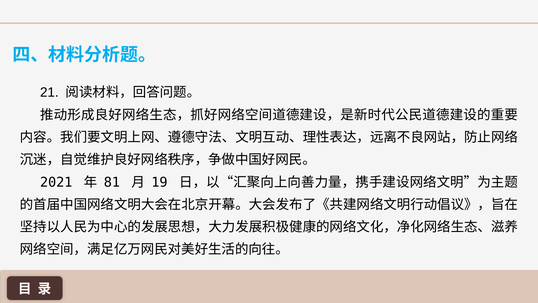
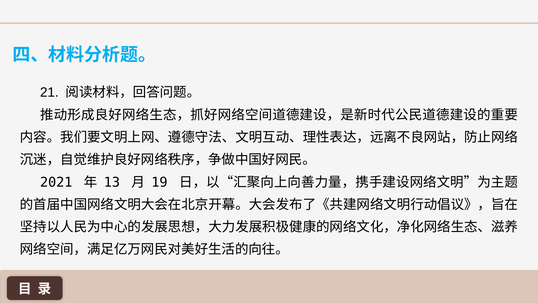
81: 81 -> 13 (112, 182)
